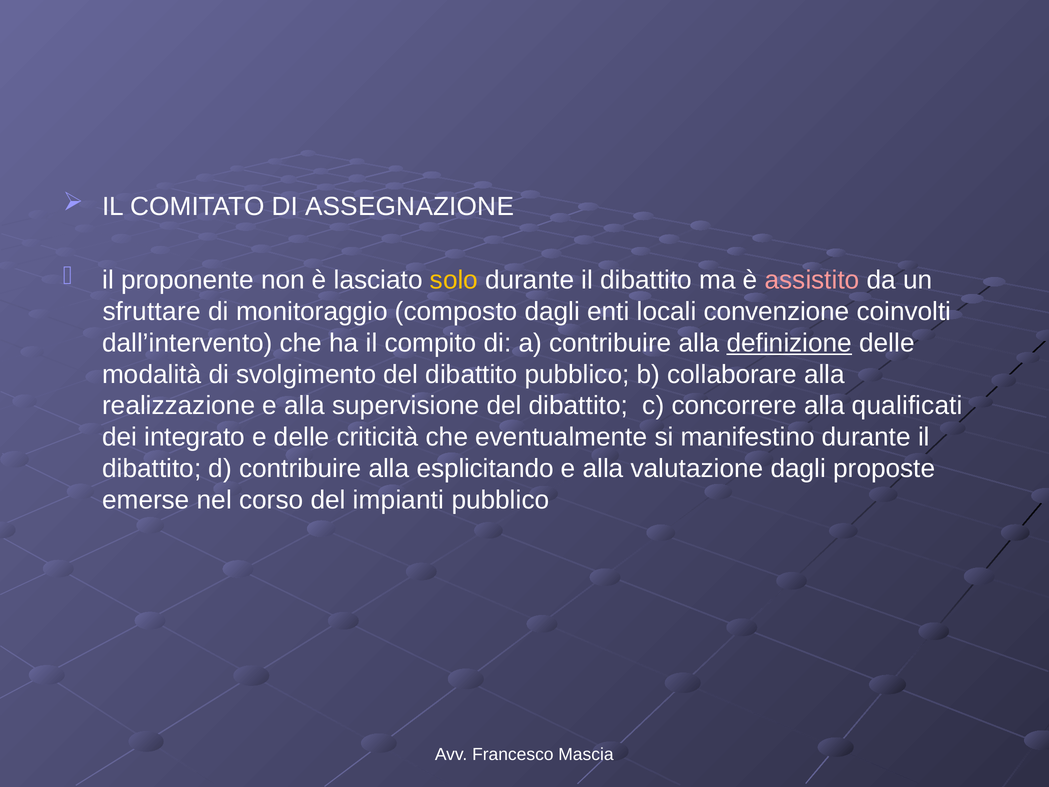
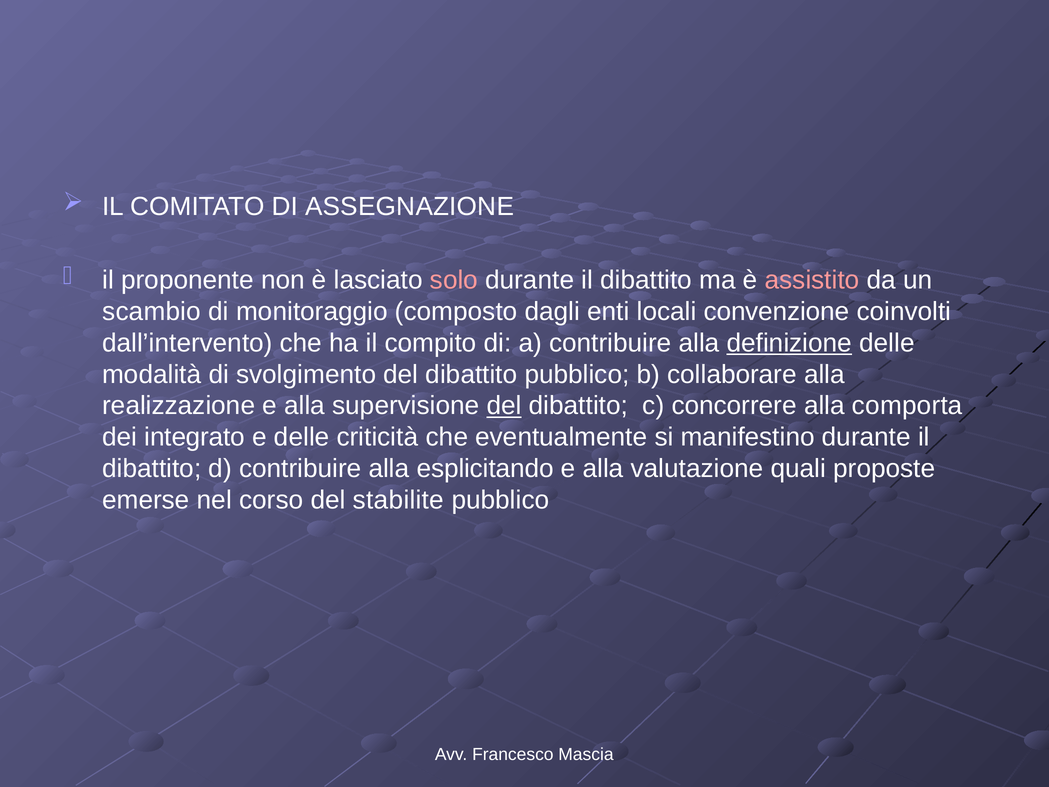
solo colour: yellow -> pink (454, 280)
sfruttare: sfruttare -> scambio (152, 311)
del underline: none -> present (504, 406)
qualificati: qualificati -> comporta (907, 406)
valutazione dagli: dagli -> quali (798, 469)
impianti: impianti -> stabilite (398, 500)
